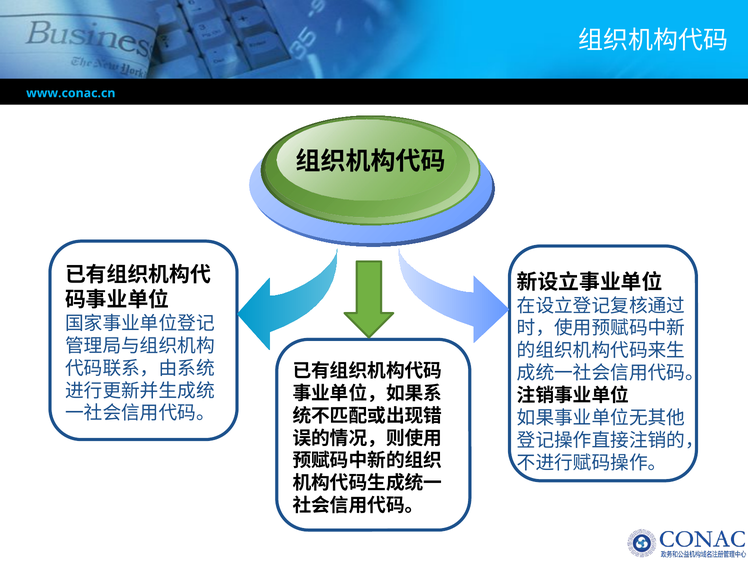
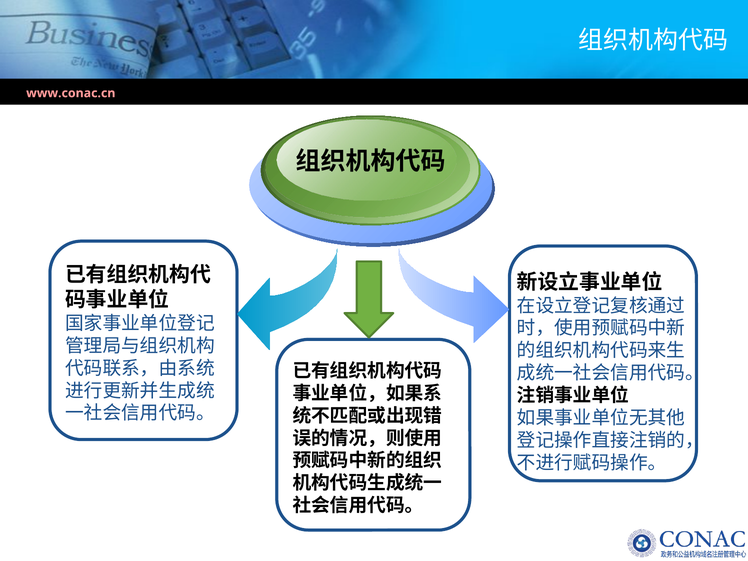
www.conac.cn colour: light blue -> pink (71, 93)
